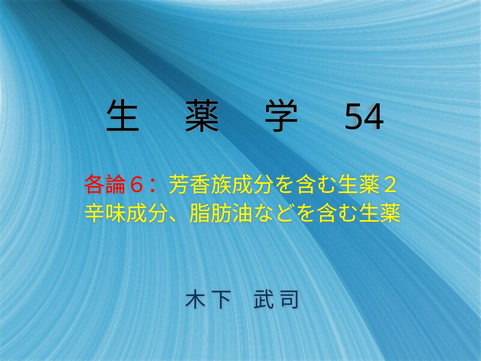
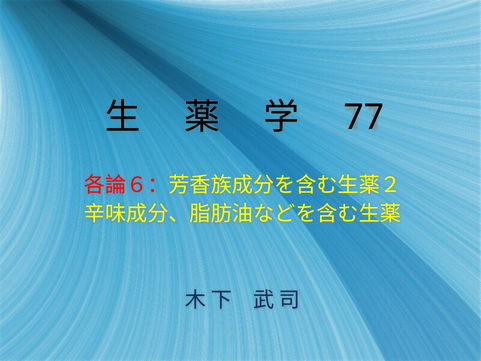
54: 54 -> 77 (364, 117)
